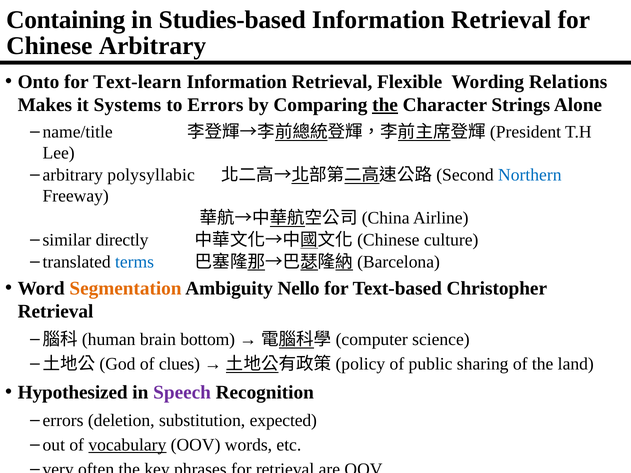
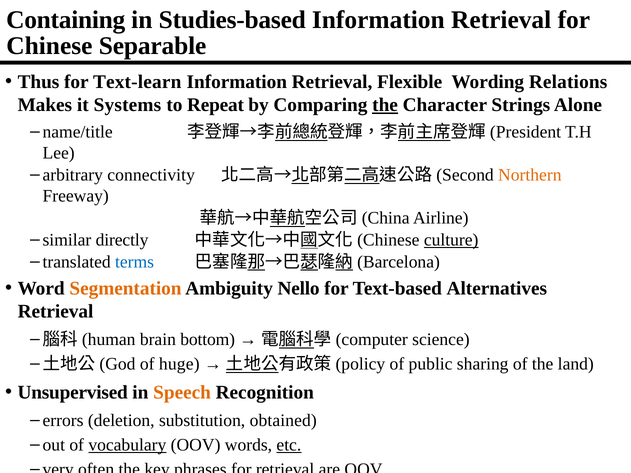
Chinese Arbitrary: Arbitrary -> Separable (153, 46)
Onto: Onto -> Thus (38, 82)
to Errors: Errors -> Repeat (216, 105)
polysyllabic: polysyllabic -> connectivity (151, 175)
Northern colour: blue -> orange (530, 175)
culture underline: none -> present (451, 240)
Christopher: Christopher -> Alternatives (497, 288)
clues: clues -> huge (179, 364)
Hypothesized: Hypothesized -> Unsupervised (73, 393)
Speech colour: purple -> orange (182, 393)
expected: expected -> obtained (283, 421)
etc underline: none -> present (289, 445)
